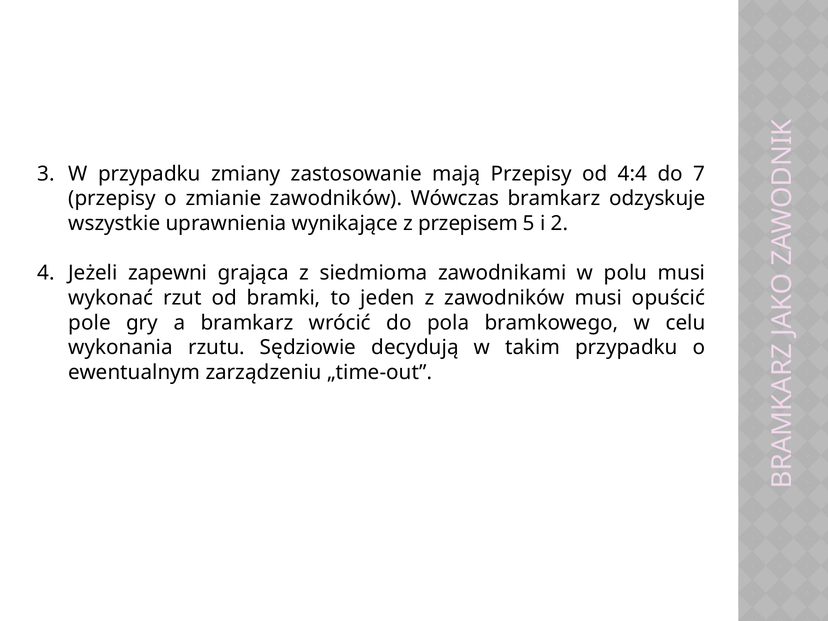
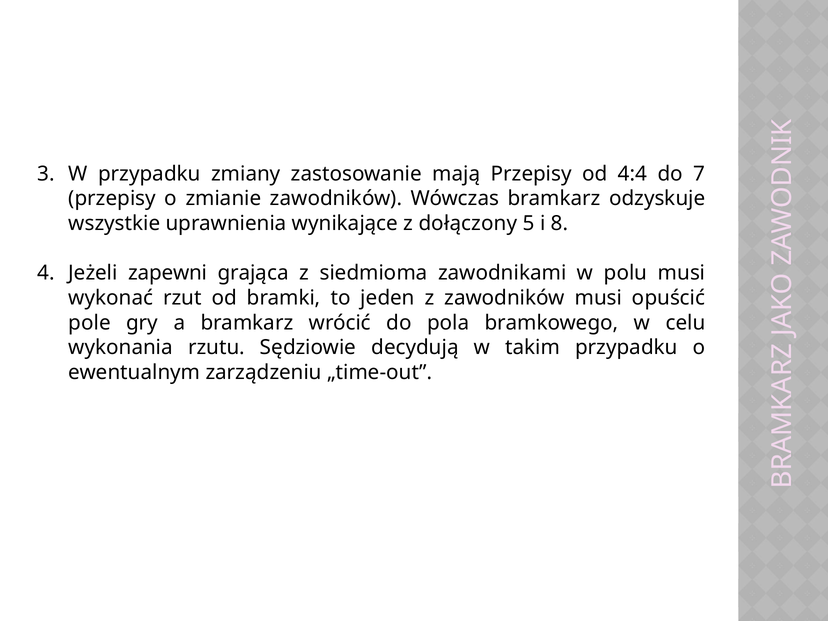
przepisem: przepisem -> dołączony (468, 223)
2: 2 -> 8 (559, 223)
